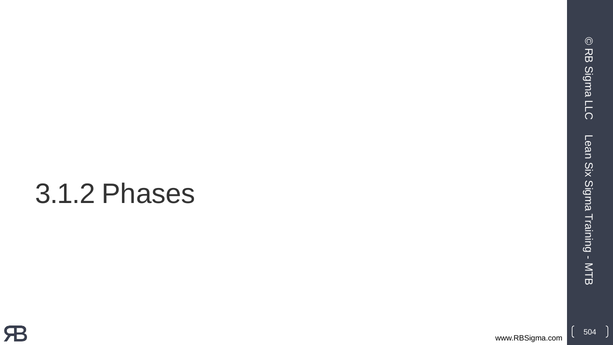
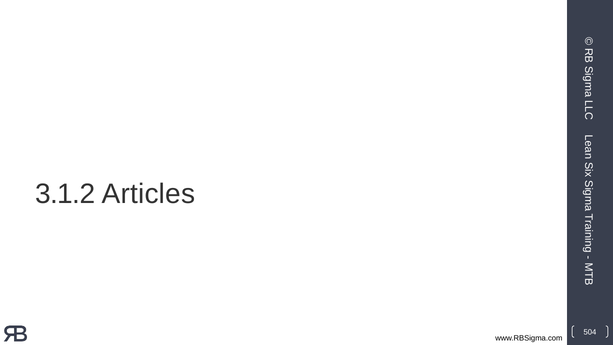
Phases: Phases -> Articles (149, 194)
